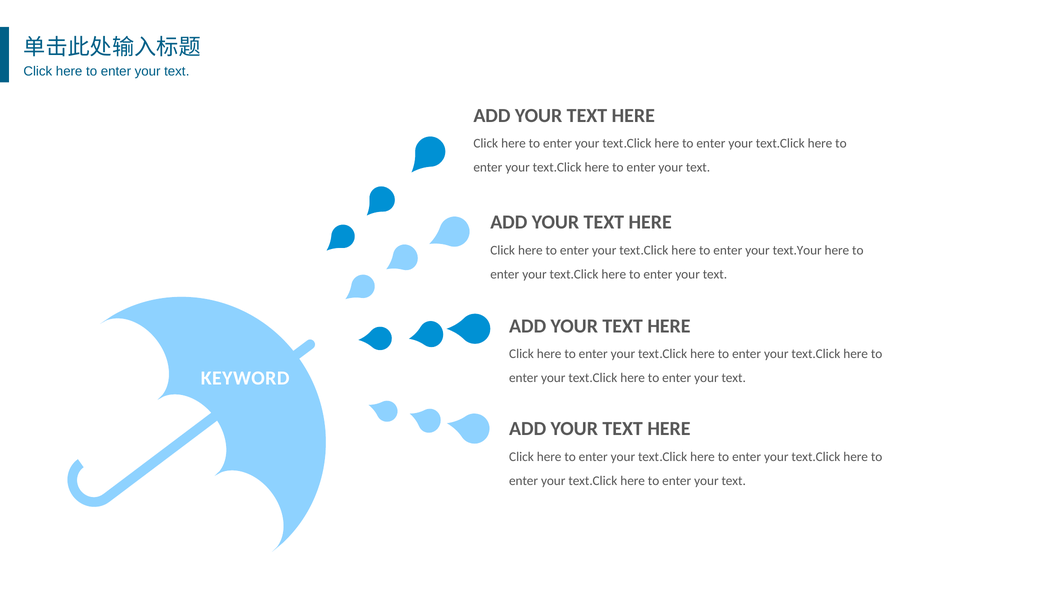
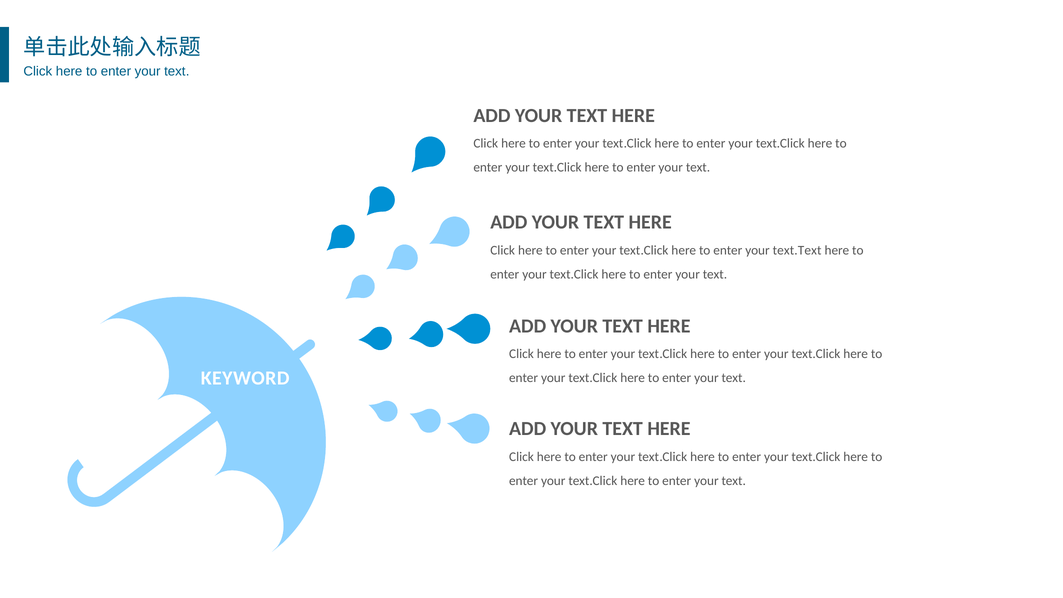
text.Your: text.Your -> text.Text (797, 250)
